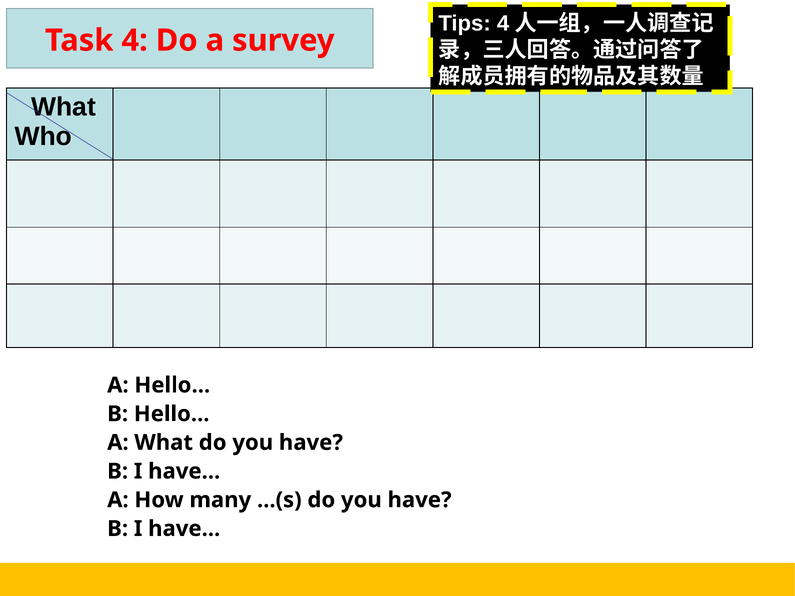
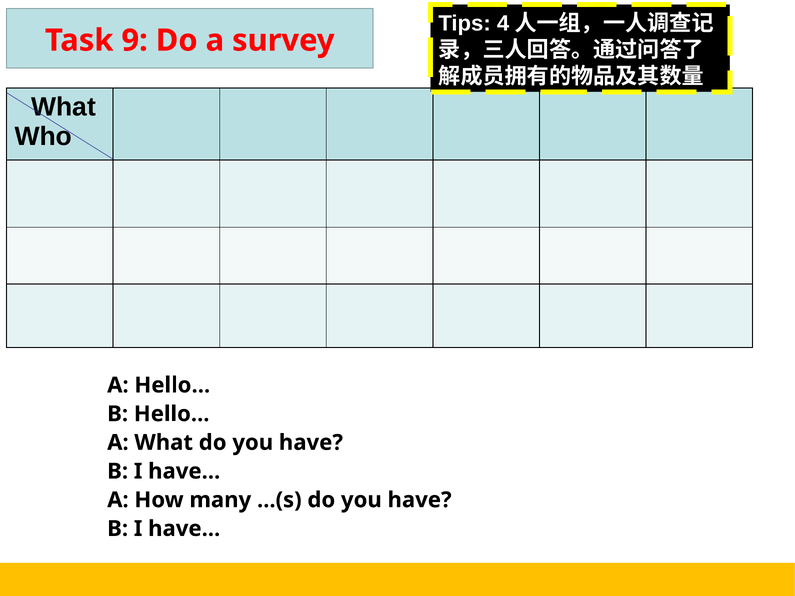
4: 4 -> 9 (135, 40)
